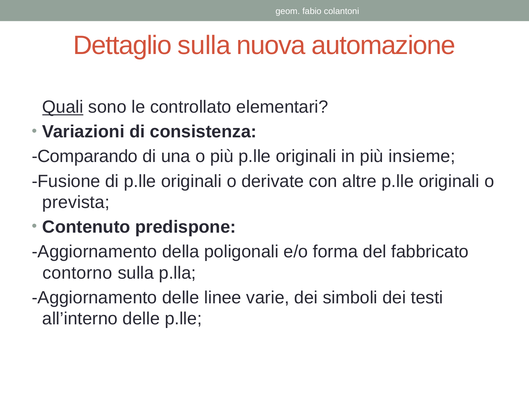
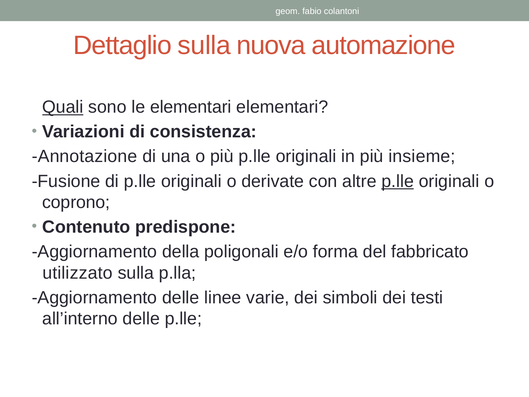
le controllato: controllato -> elementari (191, 107)
Comparando: Comparando -> Annotazione (85, 156)
p.lle underline: none -> present (398, 181)
prevista: prevista -> coprono (76, 202)
contorno: contorno -> utilizzato (77, 273)
